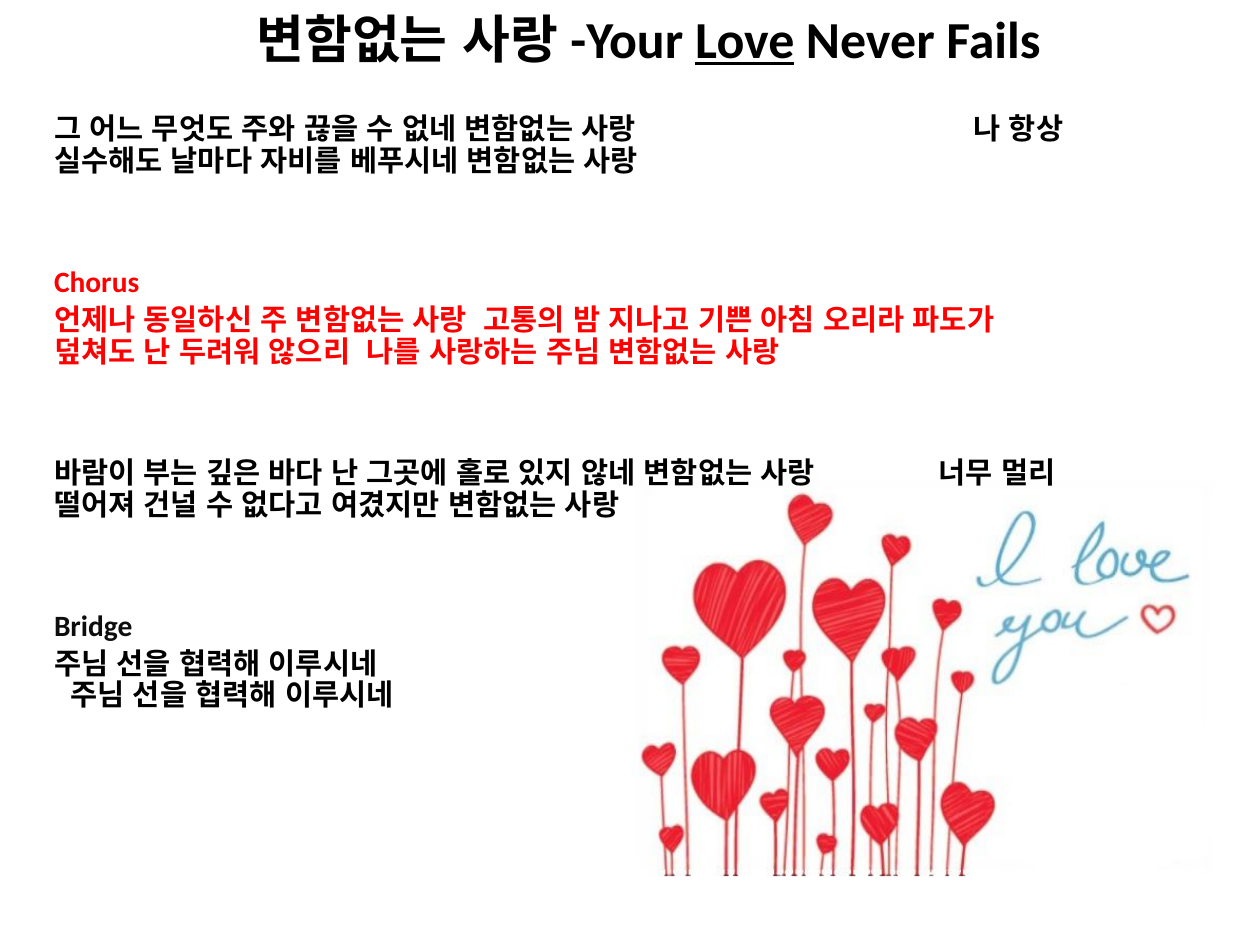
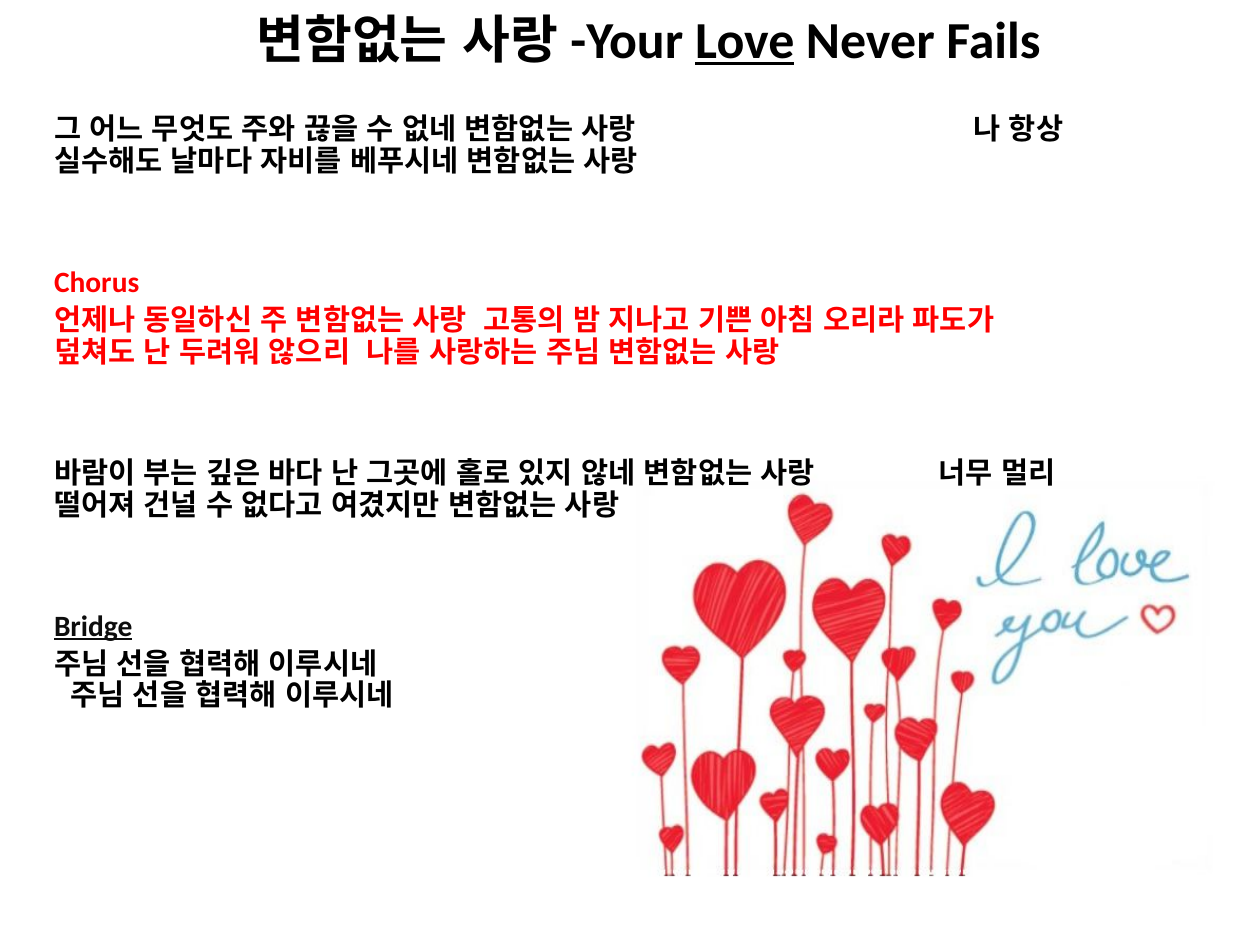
Bridge underline: none -> present (93, 627)
